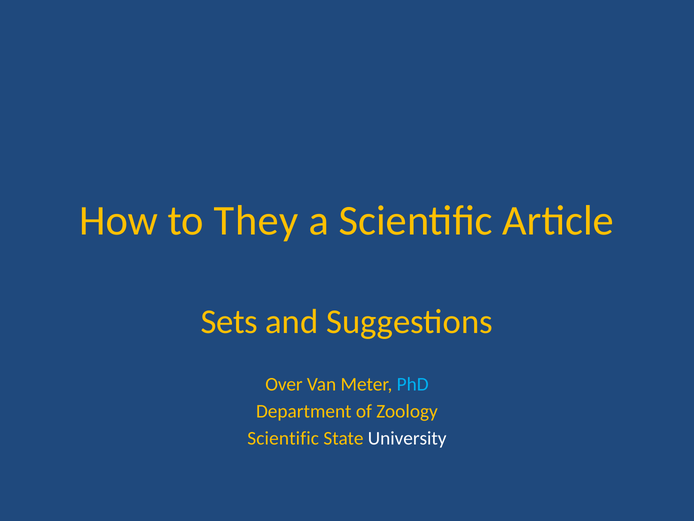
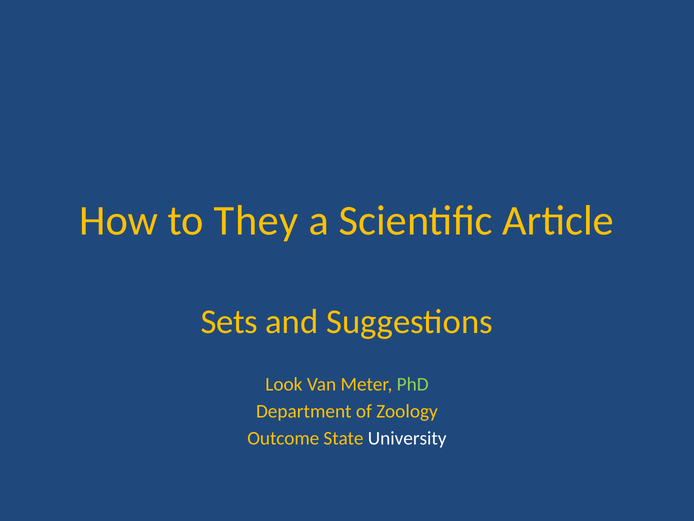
Over: Over -> Look (284, 384)
PhD colour: light blue -> light green (413, 384)
Scientific: Scientific -> Outcome (283, 438)
